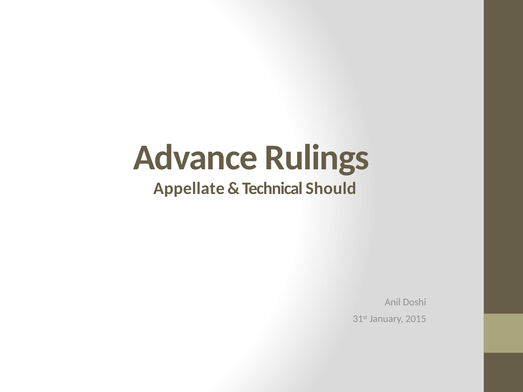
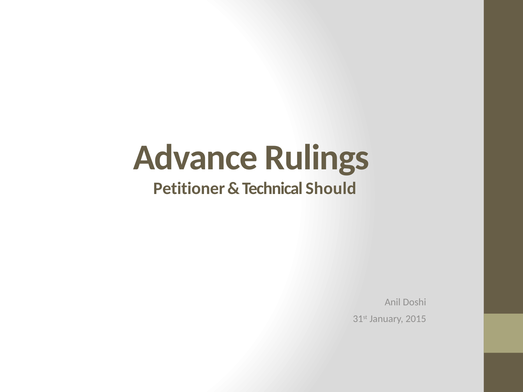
Appellate: Appellate -> Petitioner (189, 189)
